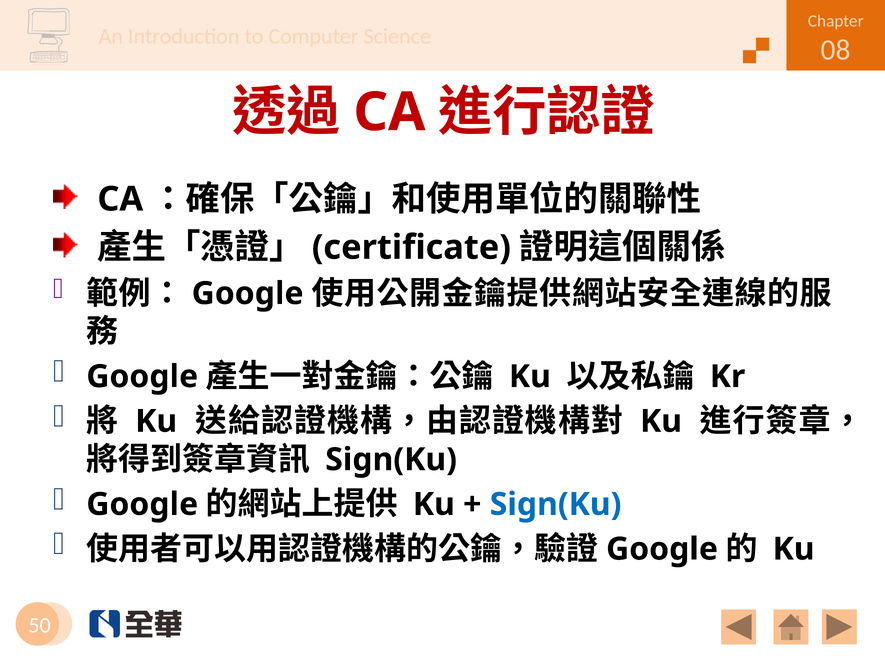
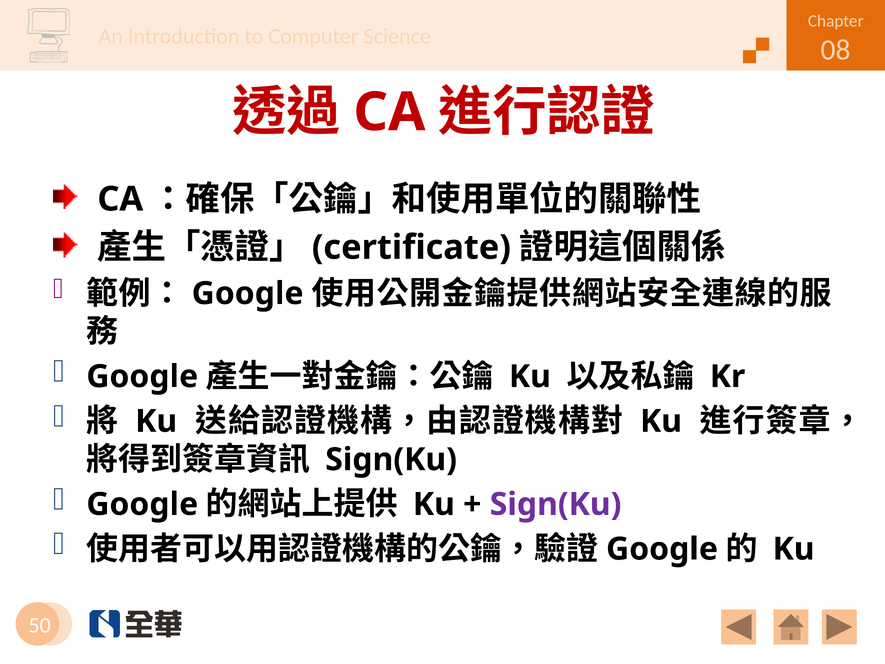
Sign(Ku colour: blue -> purple (556, 504)
